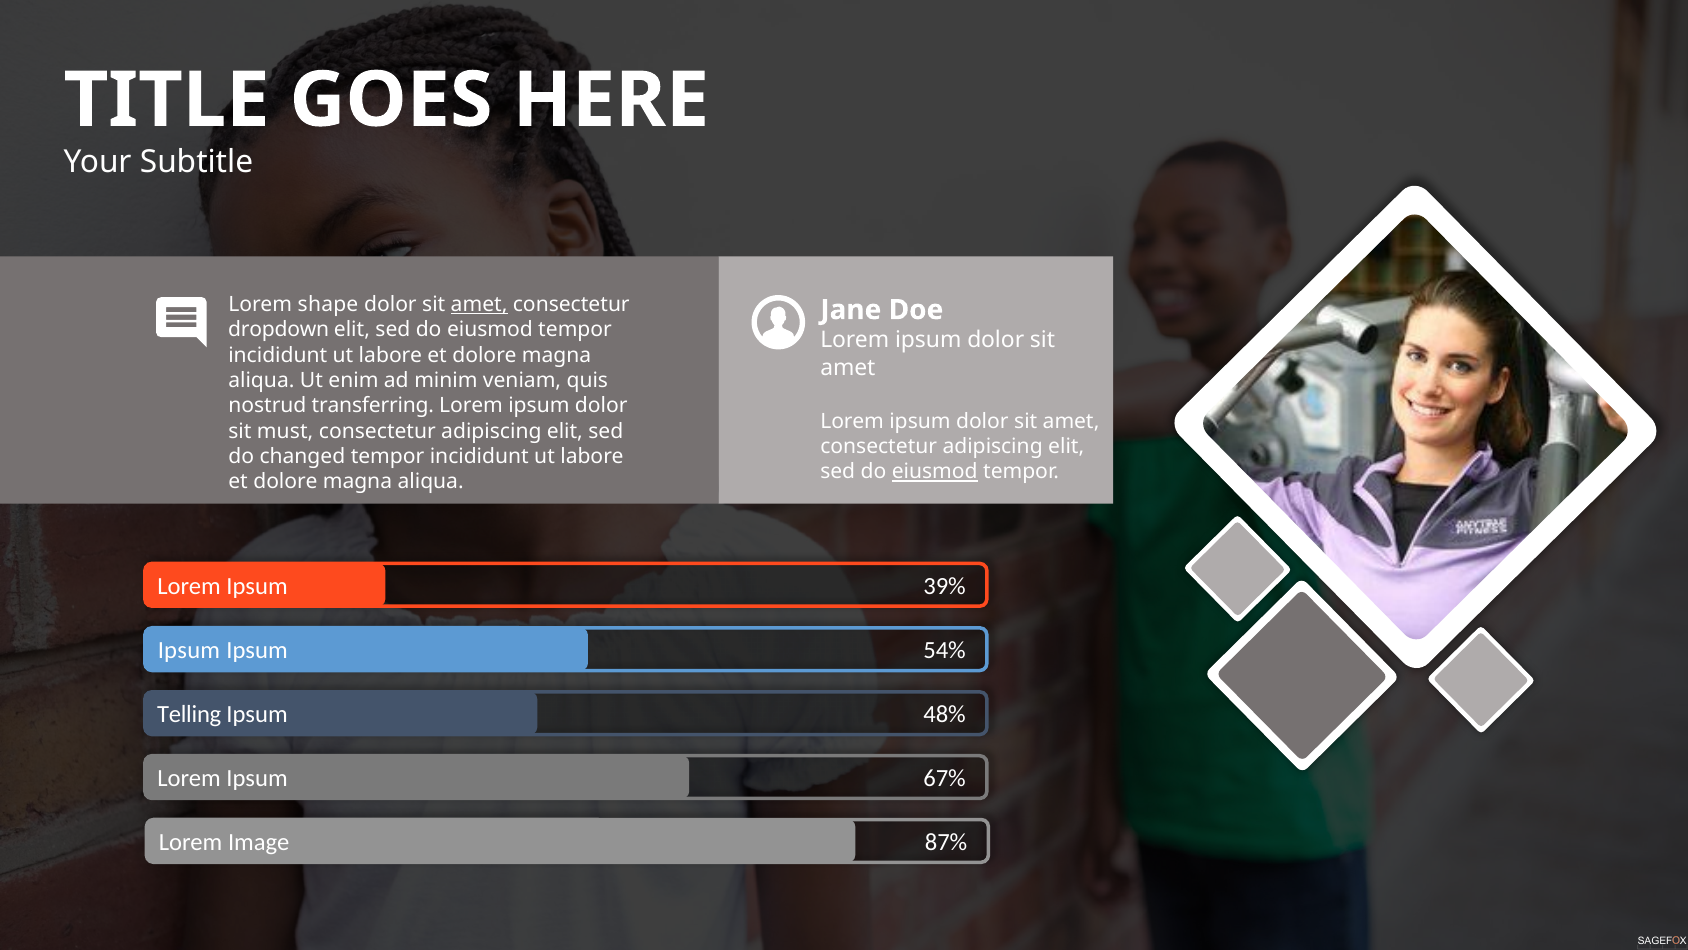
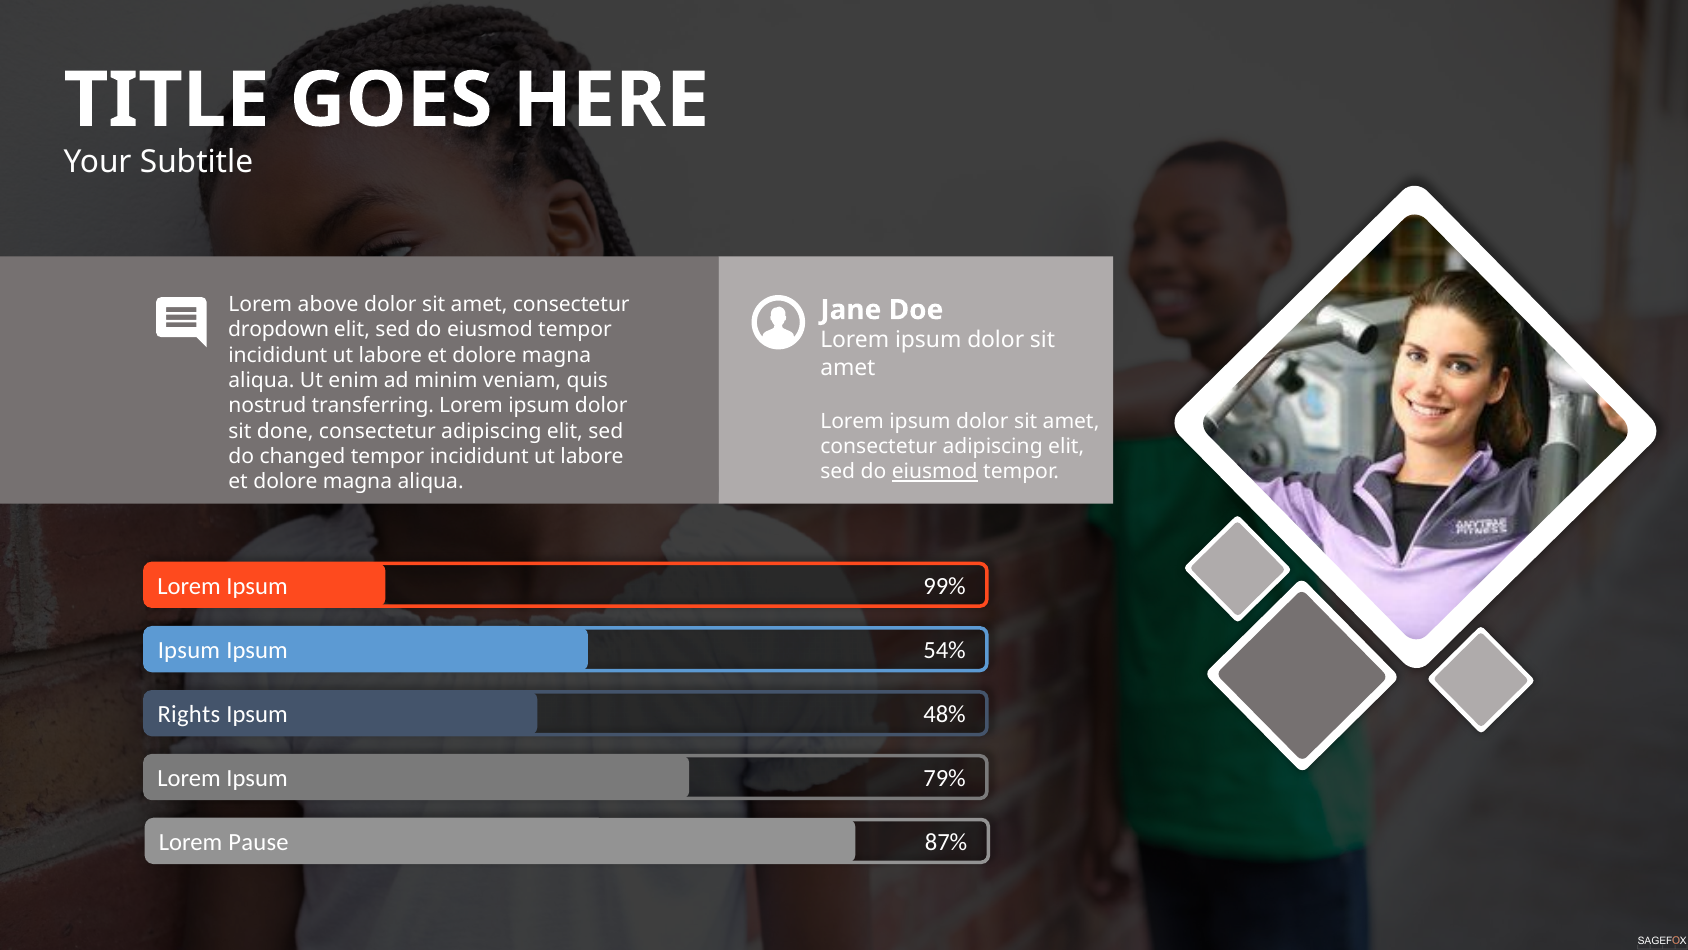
shape: shape -> above (328, 304)
amet underline: present -> none (479, 304)
must: must -> done (285, 431)
39%: 39% -> 99% (945, 586)
Telling: Telling -> Rights (189, 714)
67%: 67% -> 79% (945, 778)
Image: Image -> Pause (259, 842)
